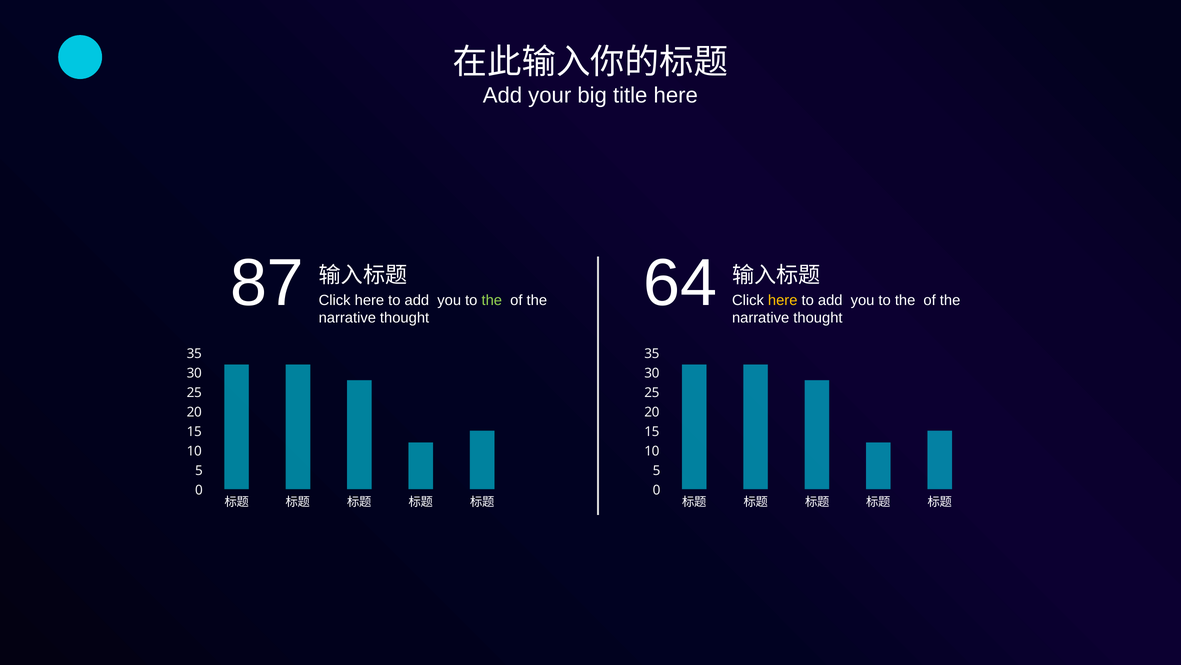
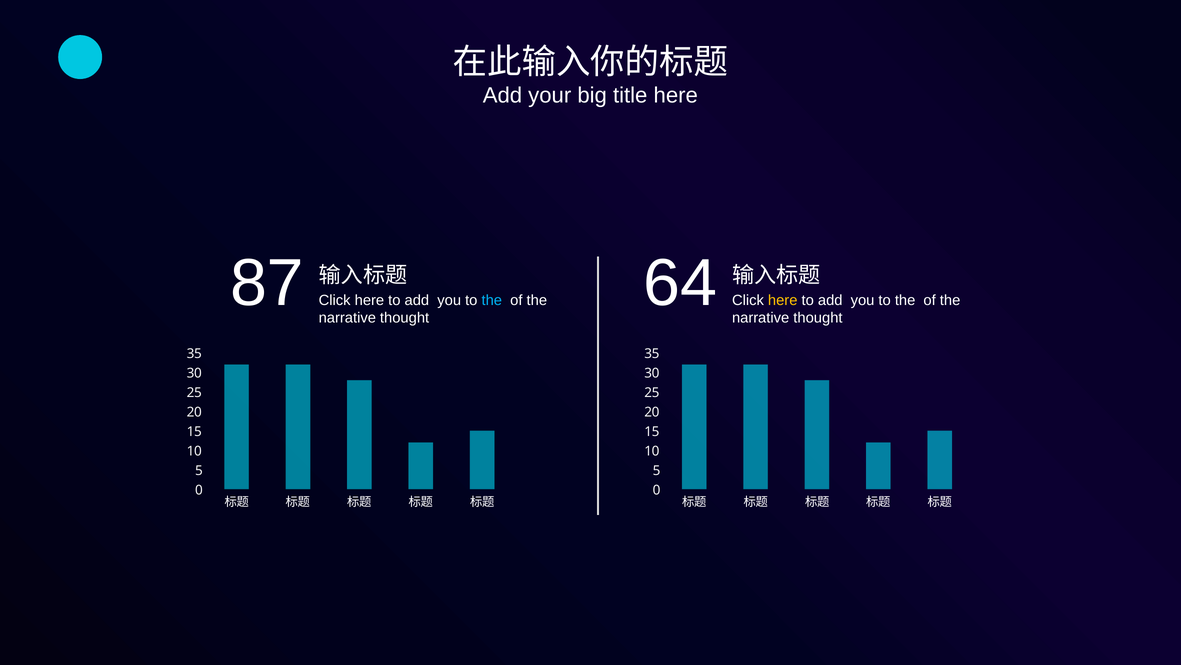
the colour: light green -> light blue (492, 300)
